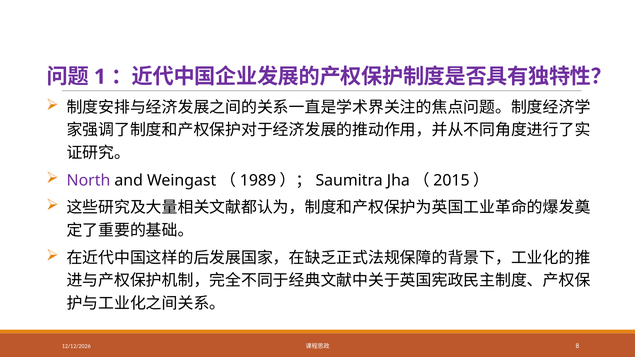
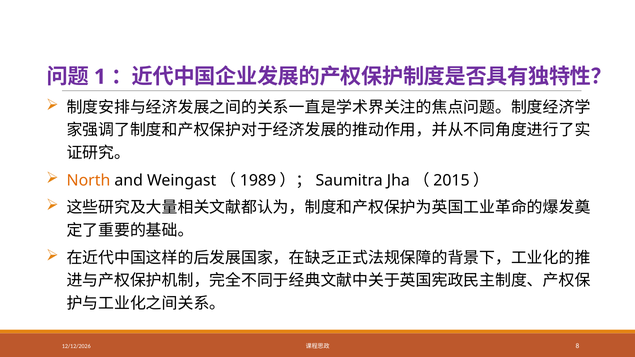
North colour: purple -> orange (88, 180)
